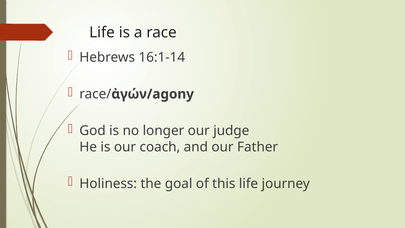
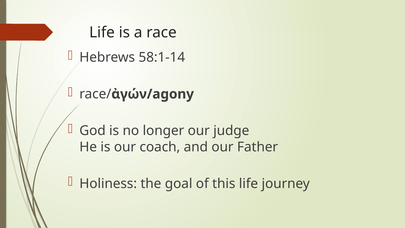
16:1-14: 16:1-14 -> 58:1-14 (162, 57)
